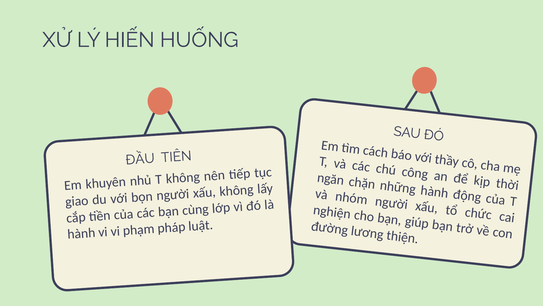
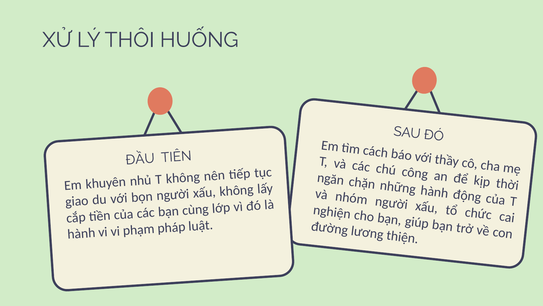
HIẾN: HIẾN -> THÔI (130, 40)
